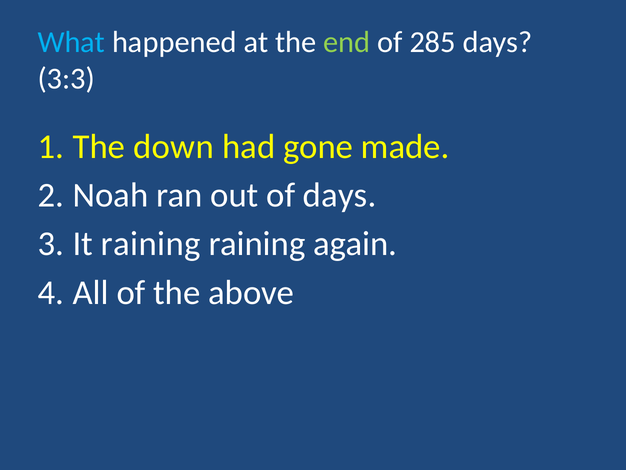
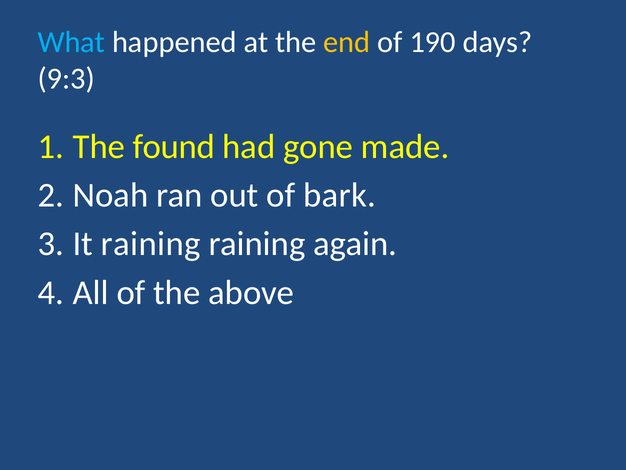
end colour: light green -> yellow (347, 42)
285: 285 -> 190 (433, 42)
3:3: 3:3 -> 9:3 (66, 79)
down: down -> found (174, 146)
of days: days -> bark (340, 195)
